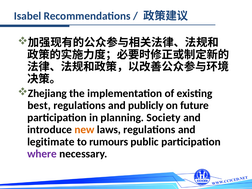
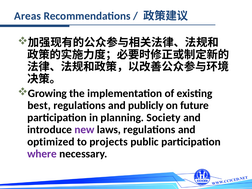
Isabel: Isabel -> Areas (28, 16)
Zhejiang: Zhejiang -> Growing (47, 93)
new colour: orange -> purple (84, 130)
legitimate: legitimate -> optimized (51, 142)
rumours: rumours -> projects (109, 142)
